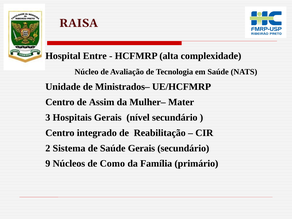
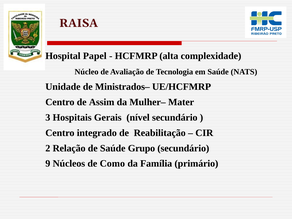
Entre: Entre -> Papel (95, 56)
Sistema: Sistema -> Relação (69, 148)
Saúde Gerais: Gerais -> Grupo (141, 148)
